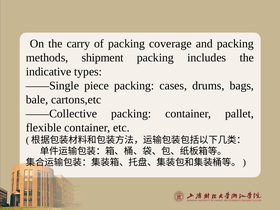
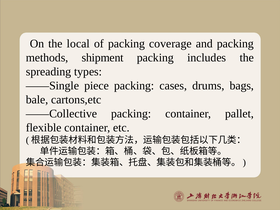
carry: carry -> local (78, 44)
indicative: indicative -> spreading (49, 72)
